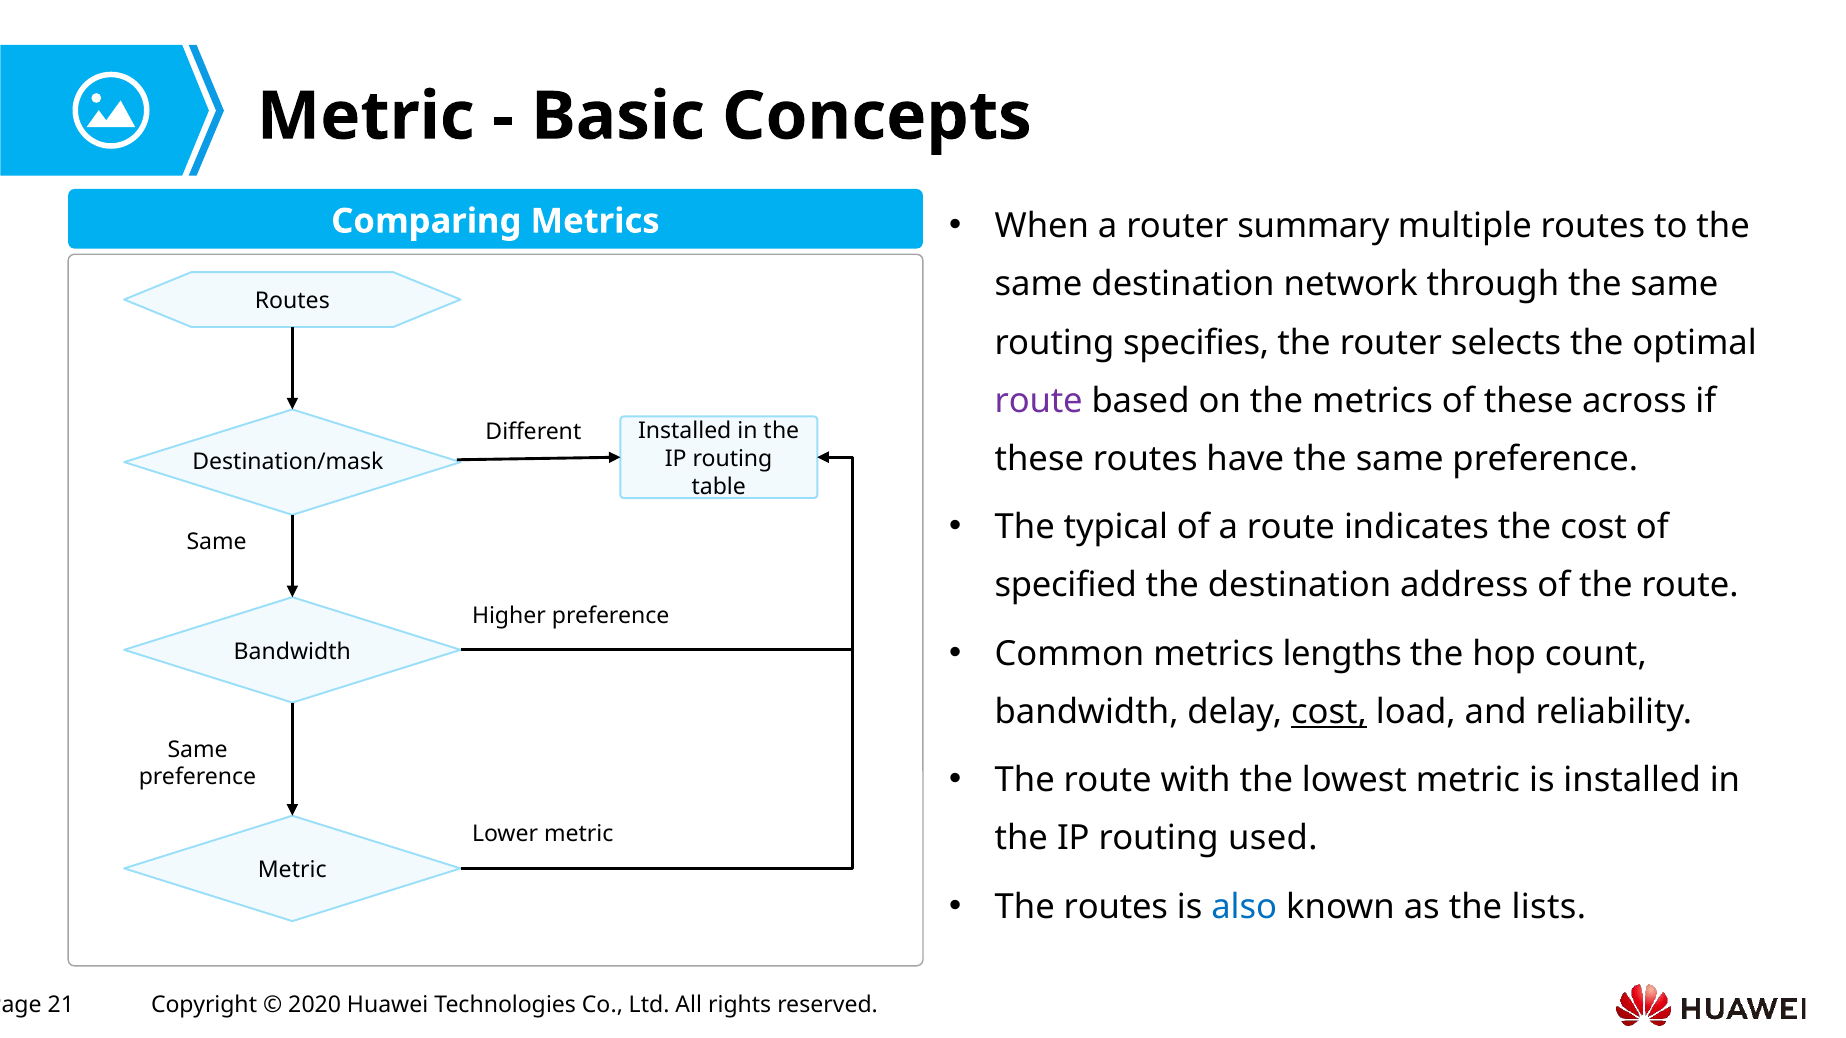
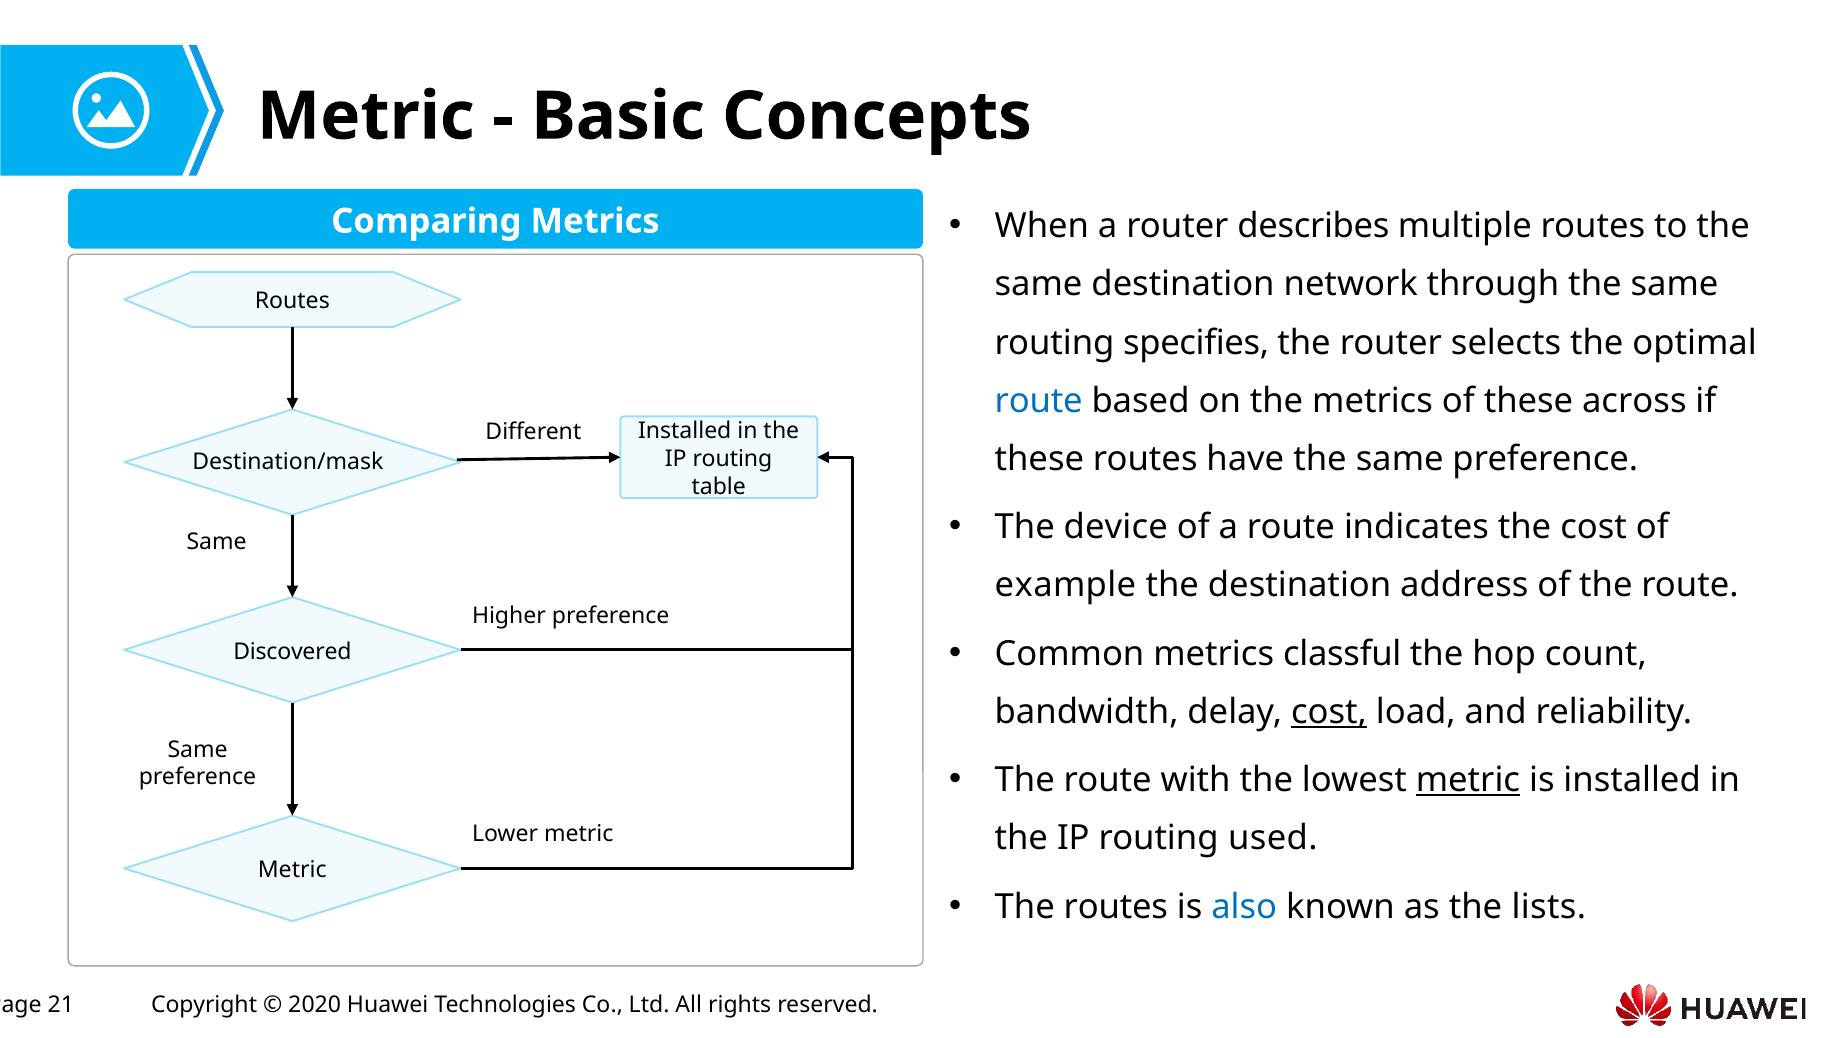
summary: summary -> describes (1313, 227)
route colour: purple -> blue (1039, 401)
typical: typical -> device (1116, 527)
specified: specified -> example (1065, 586)
lengths: lengths -> classful (1342, 654)
Bandwidth: Bandwidth -> Discovered (292, 652)
metric underline: none -> present (1468, 781)
